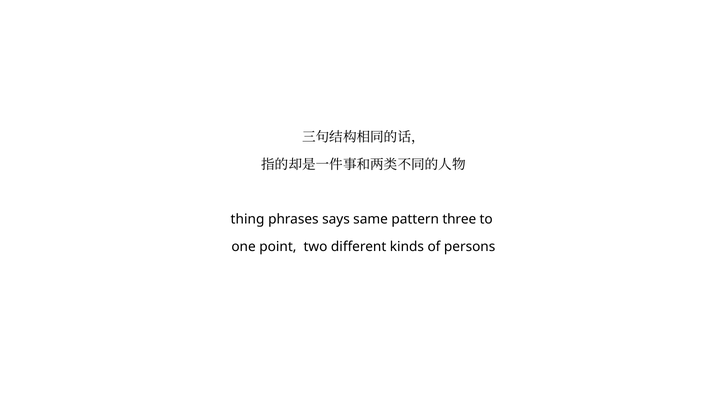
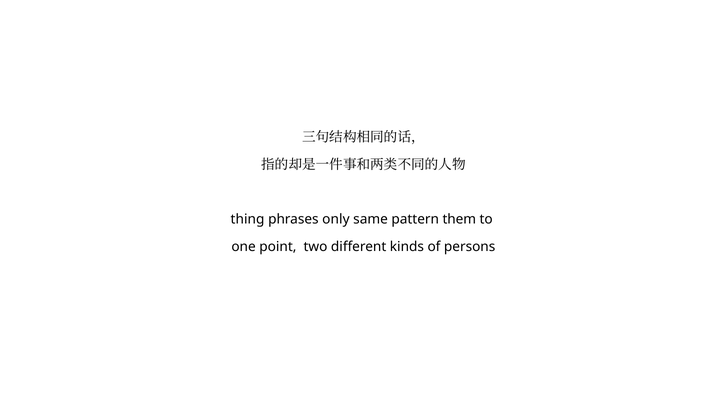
says: says -> only (336, 219)
three: three -> them (459, 219)
